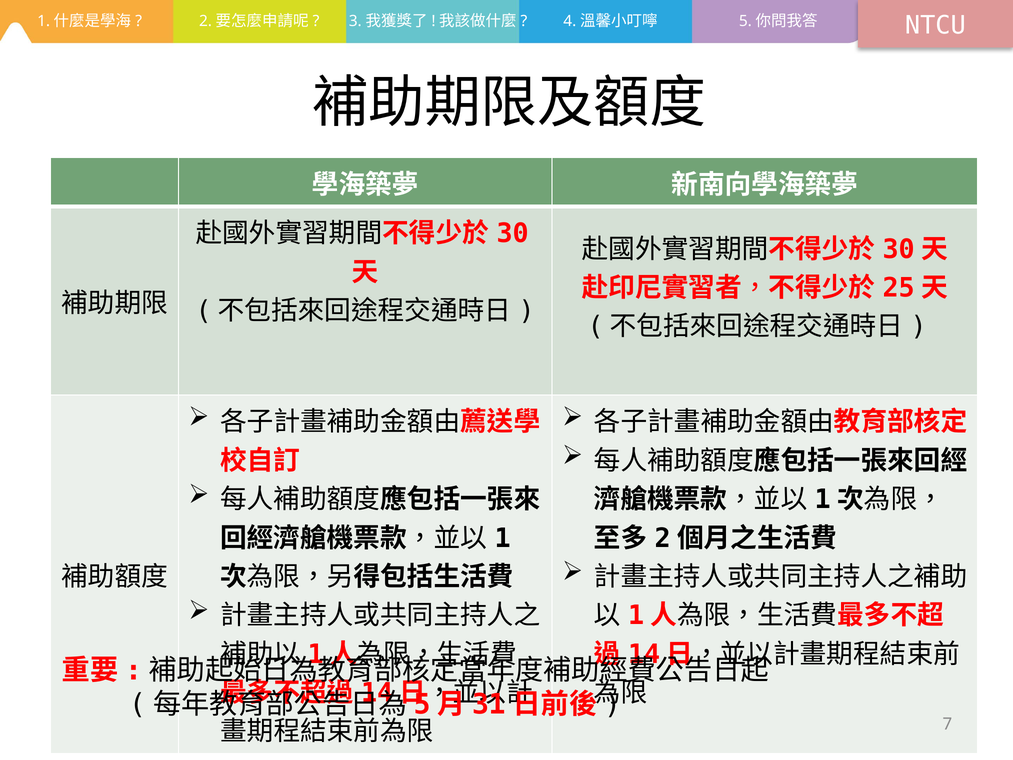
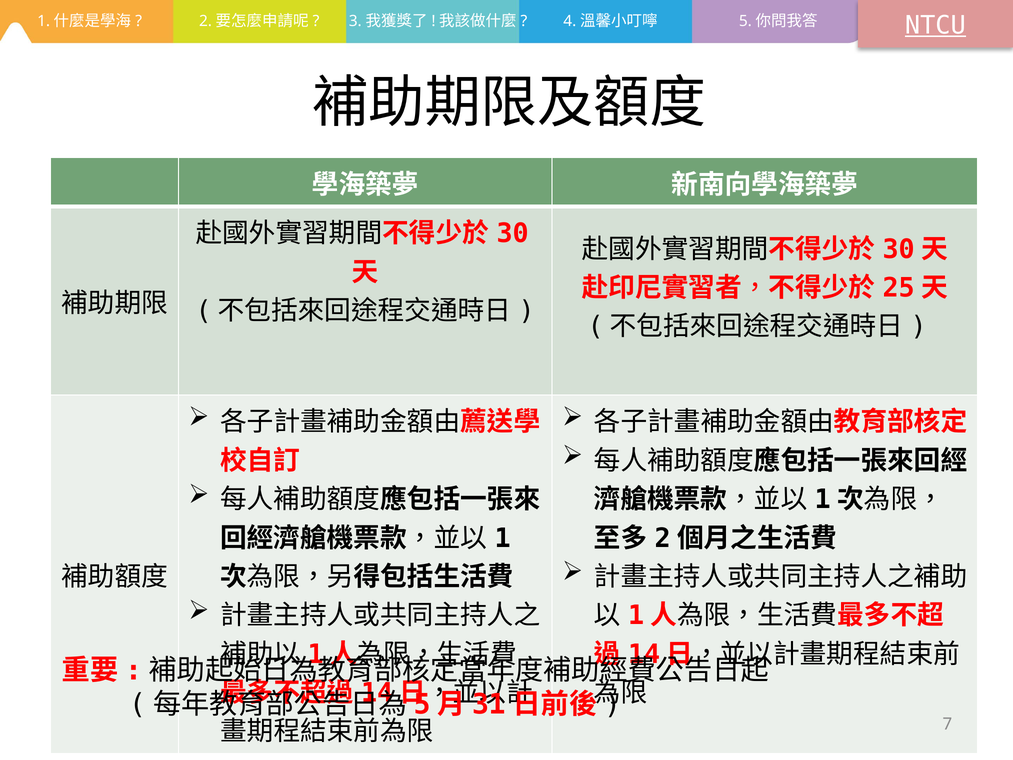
NTCU underline: none -> present (935, 26)
